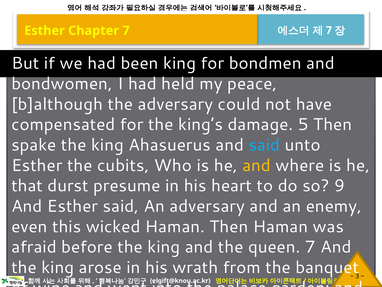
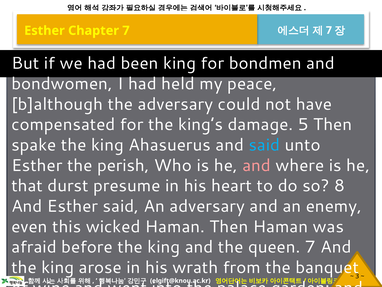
cubits: cubits -> perish (123, 165)
and colour: yellow -> pink (257, 165)
9: 9 -> 8 (340, 186)
